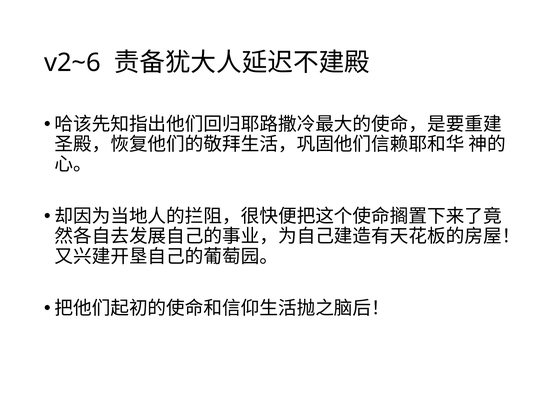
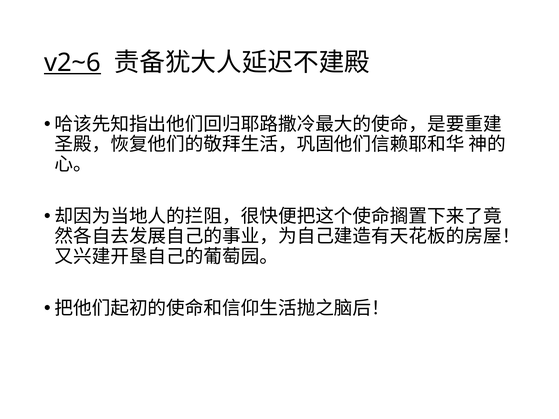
v2~6 underline: none -> present (72, 63)
